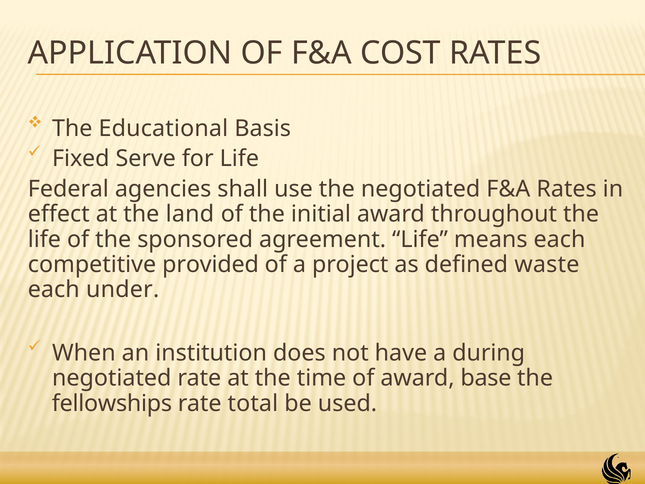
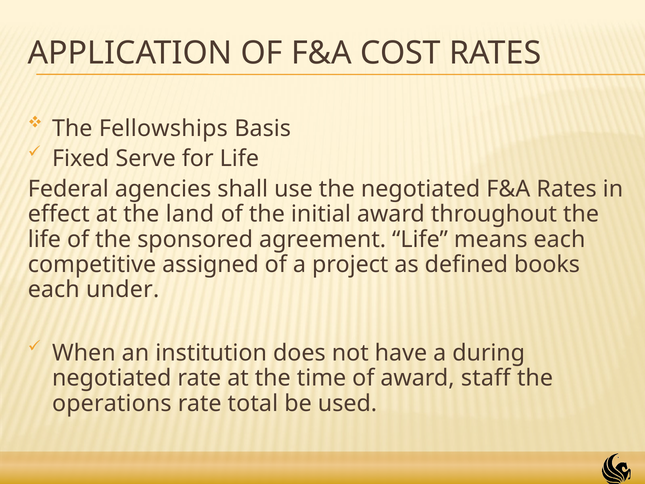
Educational: Educational -> Fellowships (163, 128)
provided: provided -> assigned (211, 264)
waste: waste -> books (547, 264)
base: base -> staff (486, 378)
fellowships: fellowships -> operations (112, 403)
